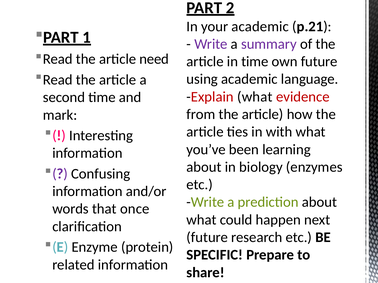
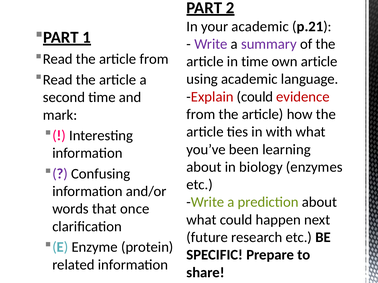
article need: need -> from (154, 59)
own future: future -> article (319, 62)
Explain what: what -> could (255, 97)
